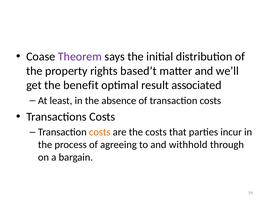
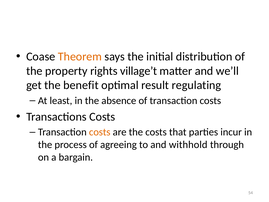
Theorem colour: purple -> orange (80, 56)
based’t: based’t -> village’t (139, 71)
associated: associated -> regulating (196, 85)
